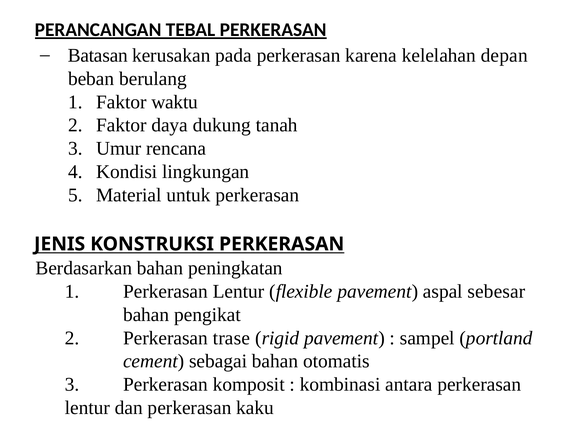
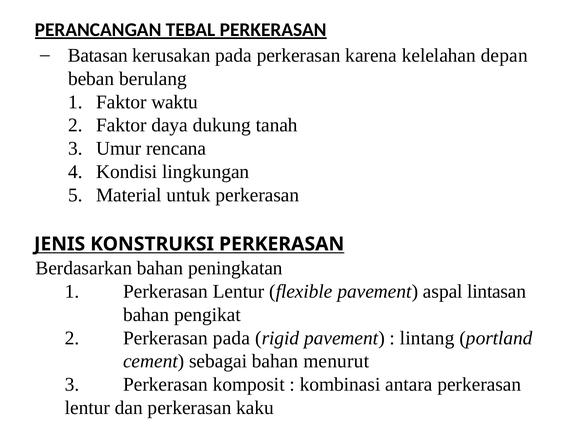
sebesar: sebesar -> lintasan (497, 291)
Perkerasan trase: trase -> pada (231, 338)
sampel: sampel -> lintang (427, 338)
otomatis: otomatis -> menurut (336, 361)
